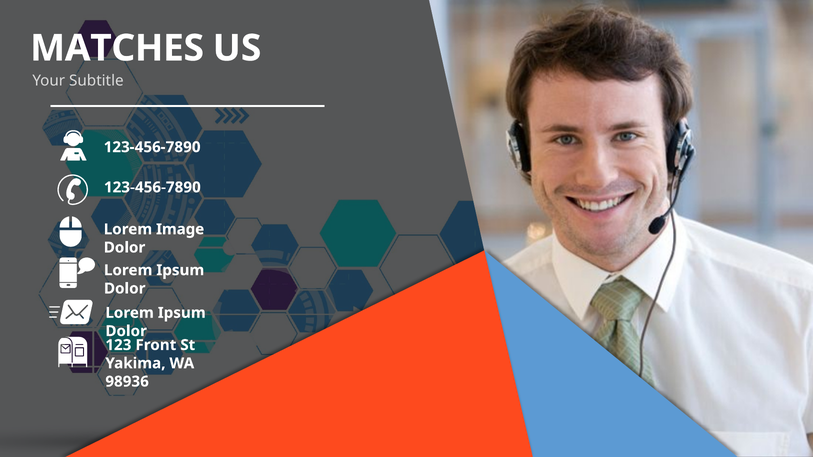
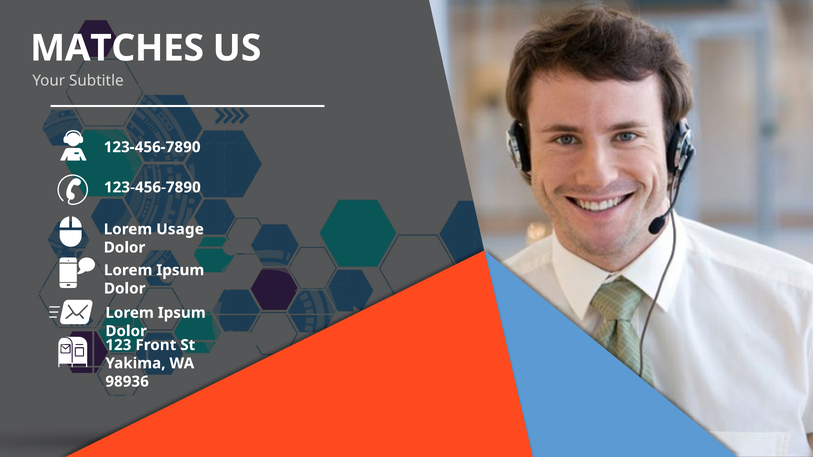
Image: Image -> Usage (180, 229)
